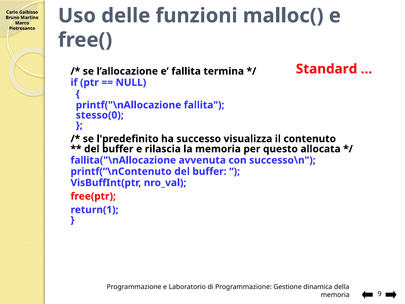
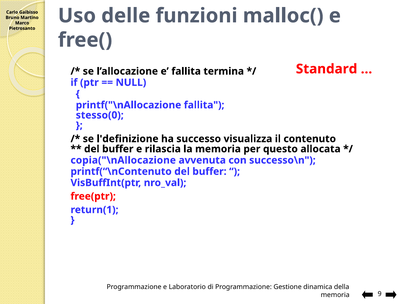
l'predefinito: l'predefinito -> l'definizione (128, 139)
fallita("\nAllocazione: fallita("\nAllocazione -> copia("\nAllocazione (123, 160)
